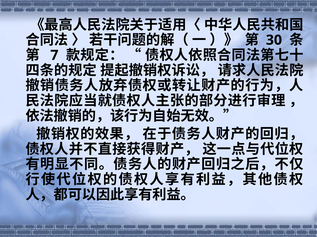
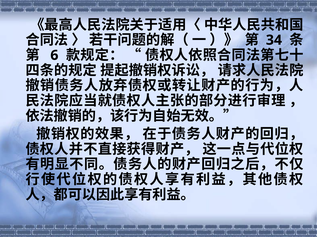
30: 30 -> 34 (274, 40)
7: 7 -> 6 (54, 55)
